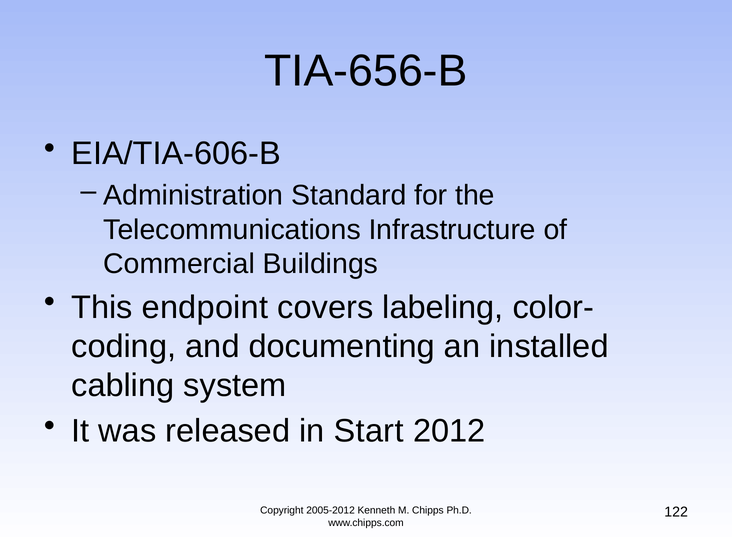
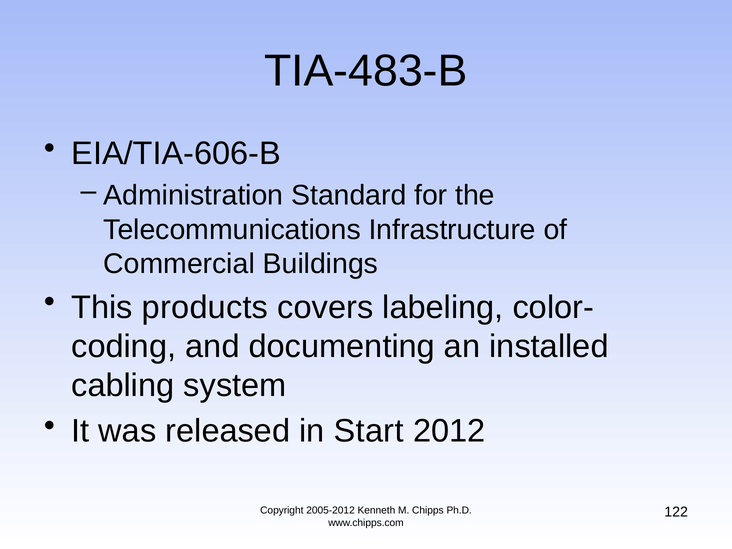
TIA-656-B: TIA-656-B -> TIA-483-B (366, 71)
endpoint: endpoint -> products (205, 307)
